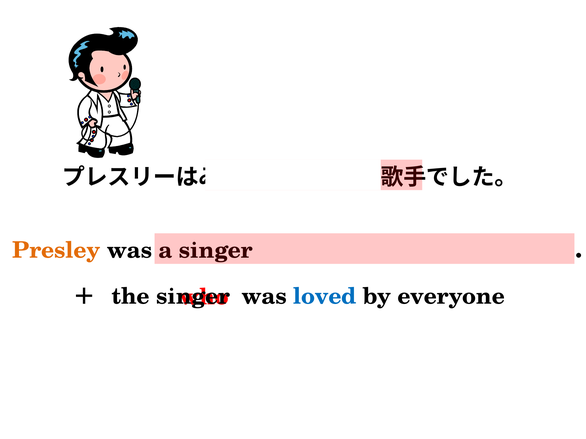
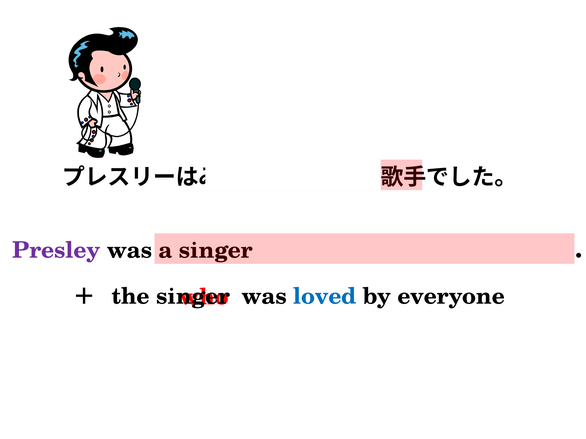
Presley colour: orange -> purple (56, 251)
